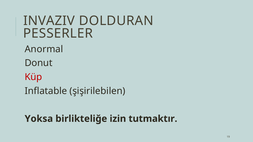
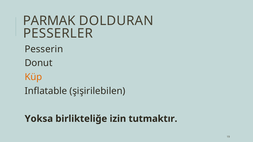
INVAZIV: INVAZIV -> PARMAK (49, 21)
Anormal: Anormal -> Pesserin (44, 49)
Küp colour: red -> orange (33, 77)
